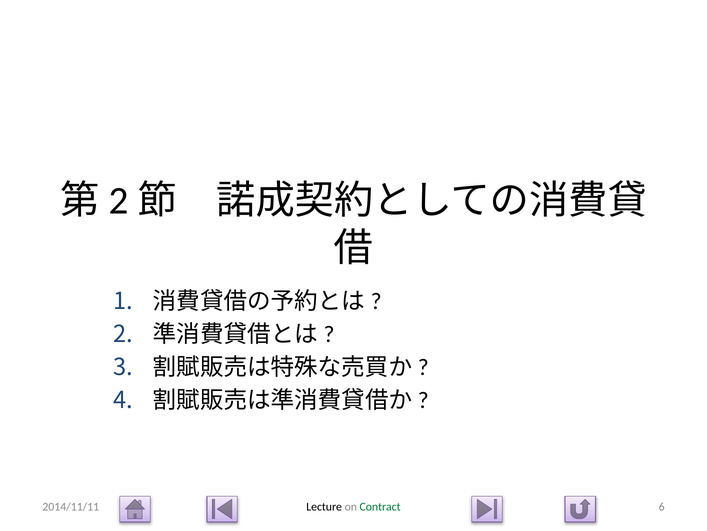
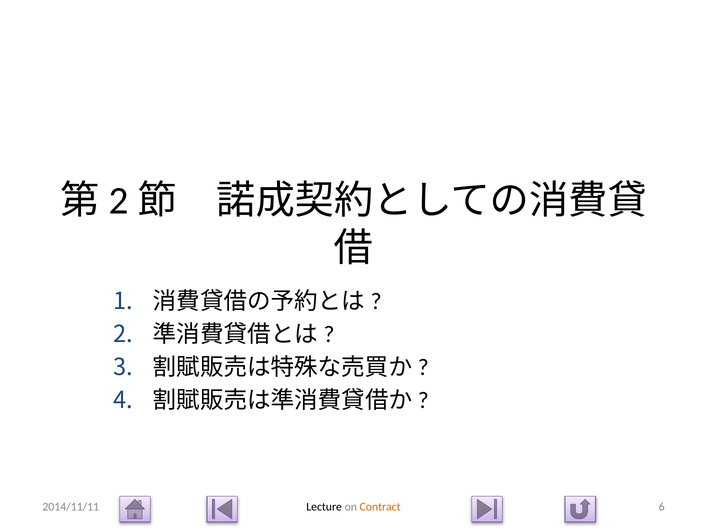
Contract colour: green -> orange (380, 506)
